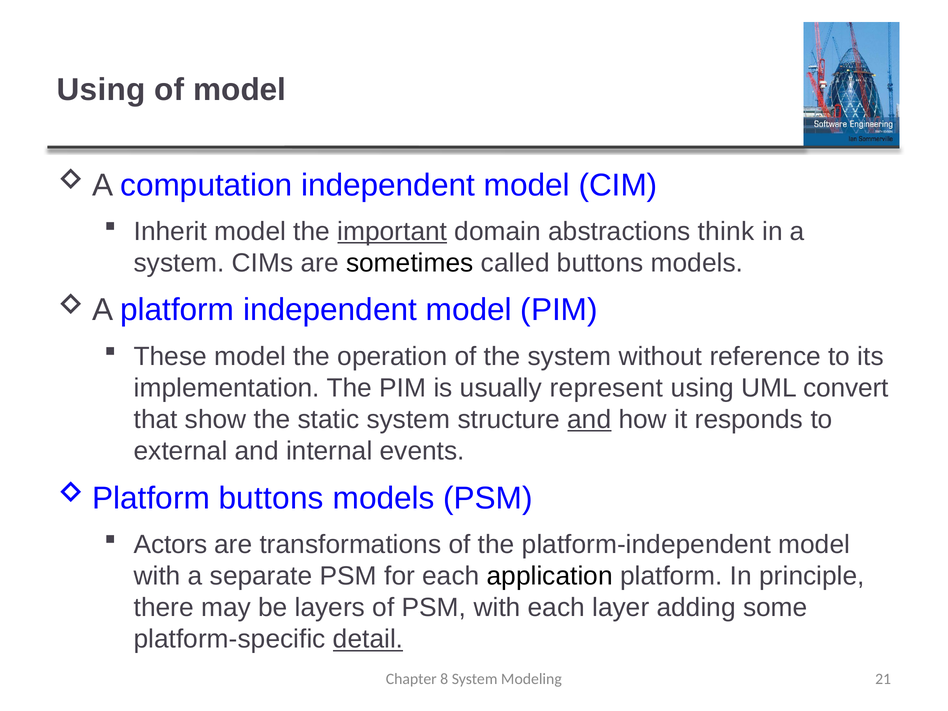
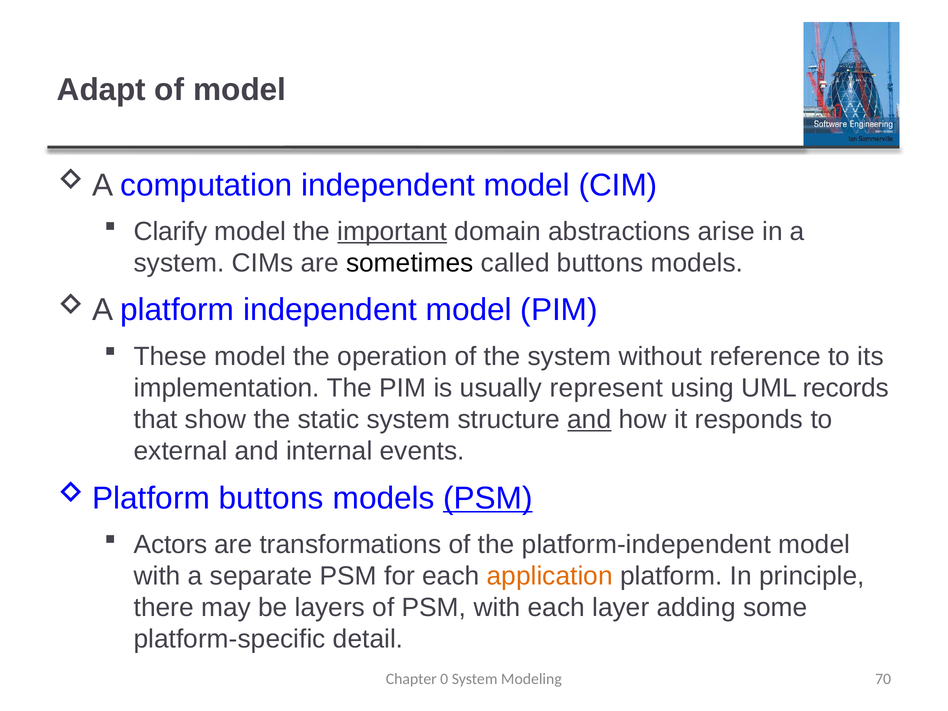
Using: Using -> Adapt (101, 90)
Inherit: Inherit -> Clarify (170, 231)
think: think -> arise (726, 231)
convert: convert -> records (846, 388)
PSM underline: none -> present (488, 498)
application colour: black -> orange (550, 576)
detail underline: present -> none (368, 639)
8: 8 -> 0 (444, 679)
21: 21 -> 70 (883, 679)
